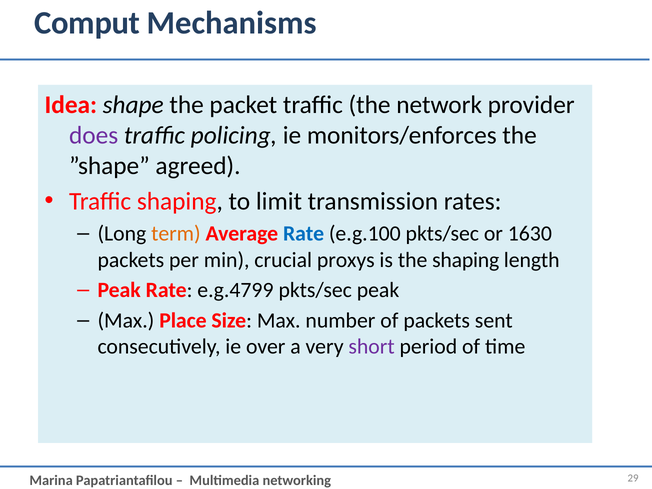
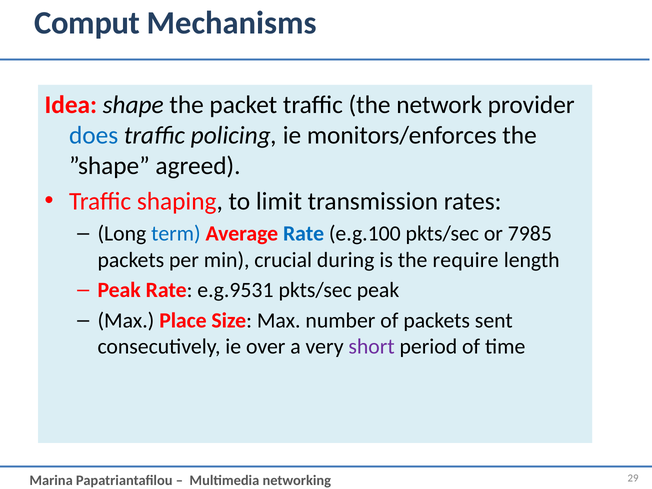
does colour: purple -> blue (94, 135)
term colour: orange -> blue (176, 234)
1630: 1630 -> 7985 (530, 234)
proxys: proxys -> during (346, 260)
the shaping: shaping -> require (466, 260)
e.g.4799: e.g.4799 -> e.g.9531 (235, 290)
